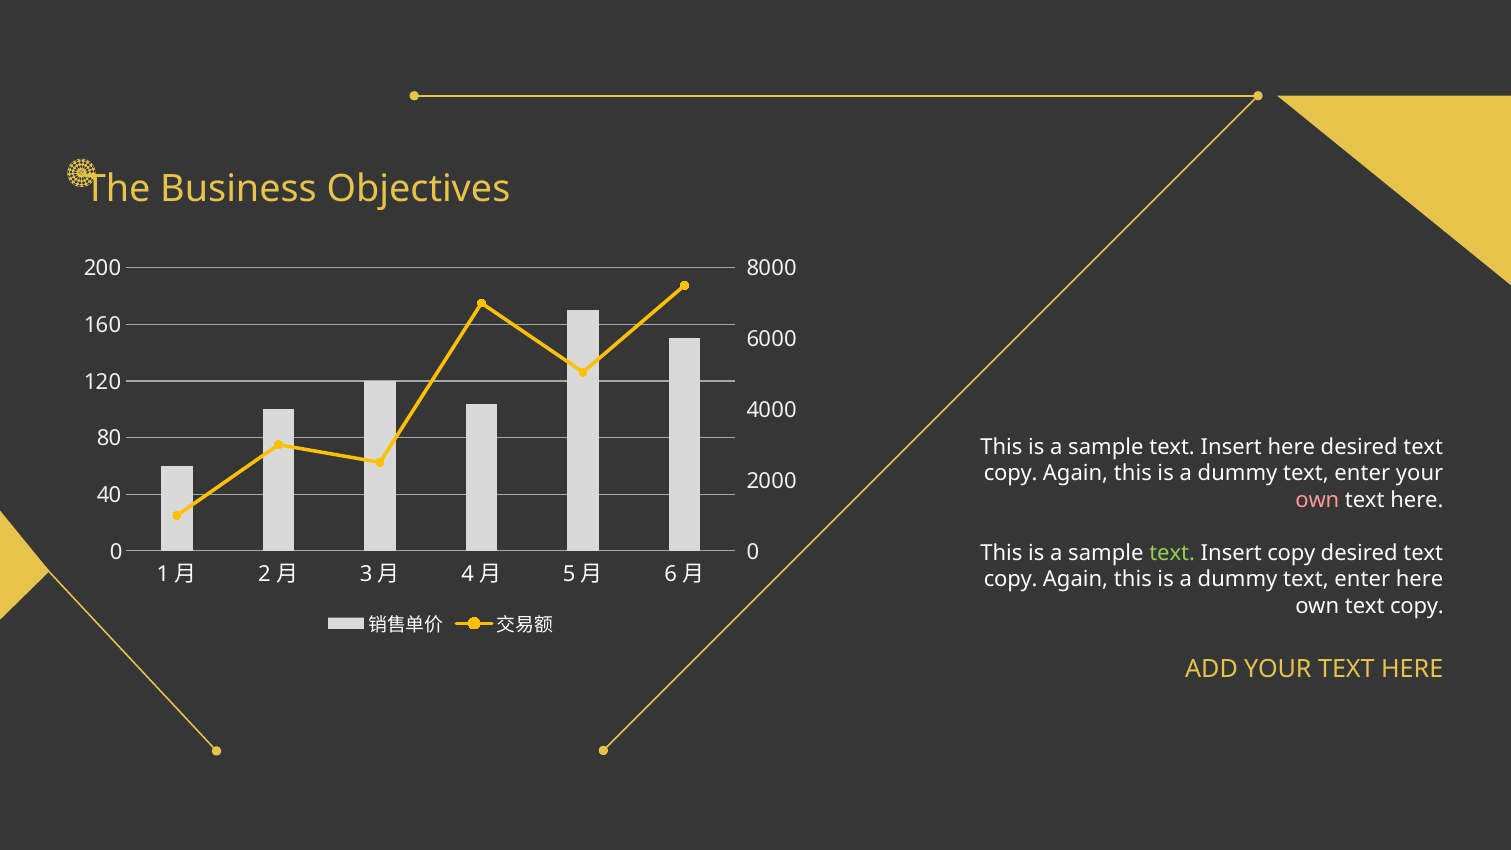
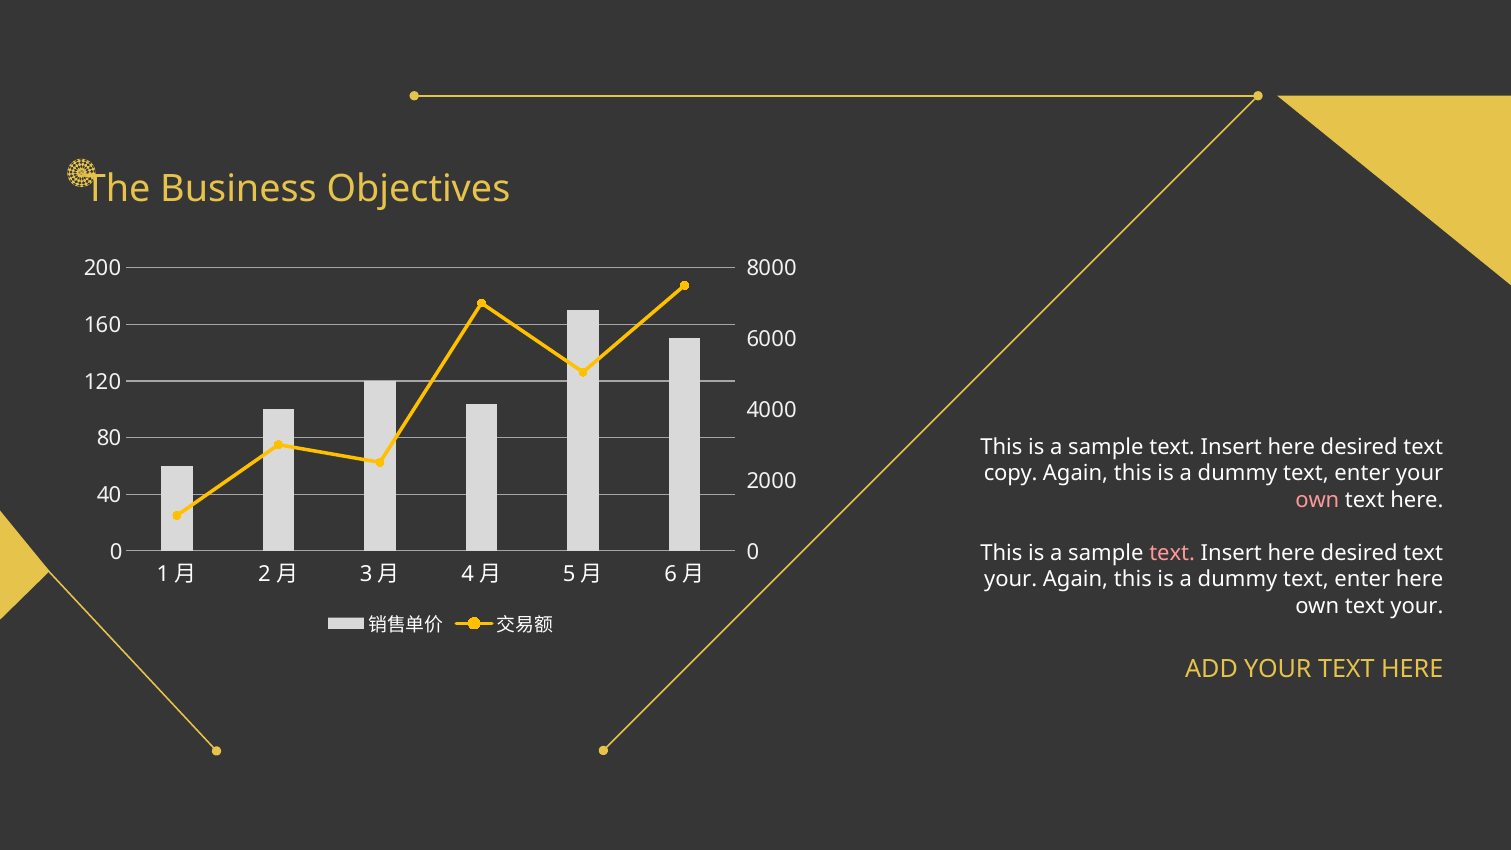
text colour: light green -> pink (1172, 553)
copy: copy -> here (1291, 553)
copy: copy -> your (1011, 579)
own text copy: copy -> your (1417, 606)
